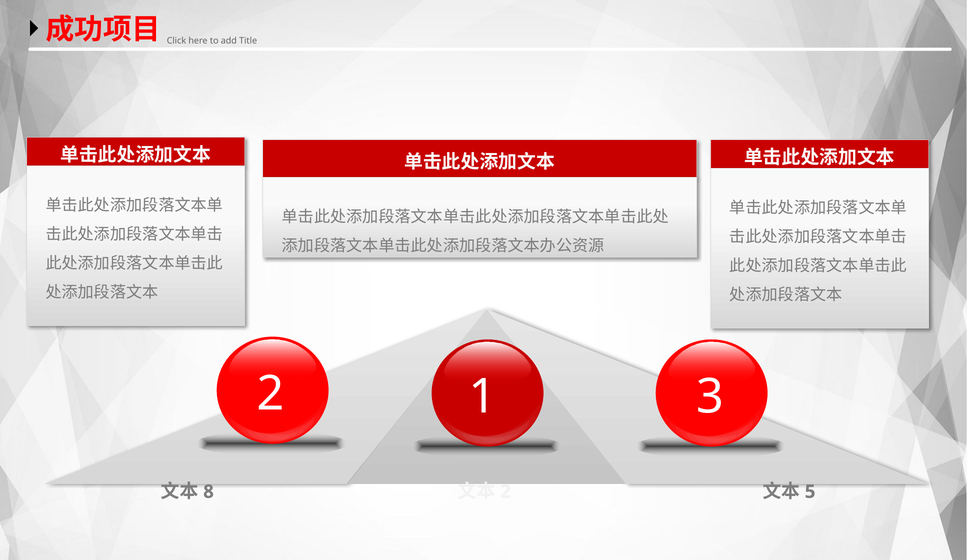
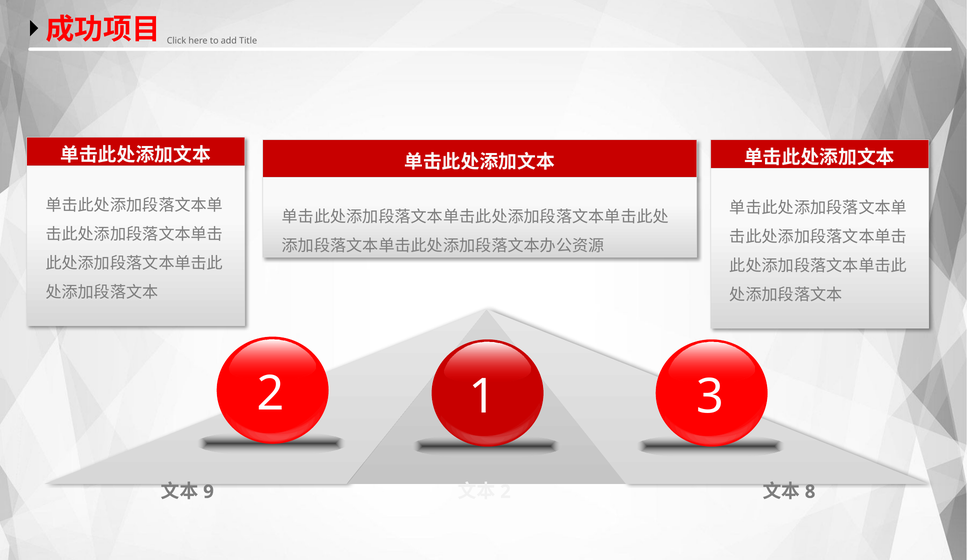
8: 8 -> 9 (209, 492)
5: 5 -> 8 (810, 492)
